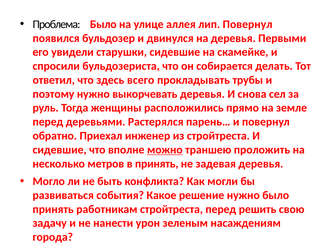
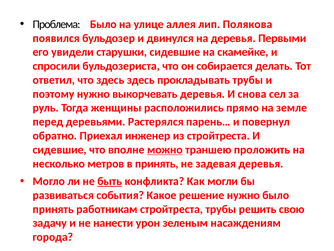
лип Повернул: Повернул -> Полякова (248, 24)
здесь всего: всего -> здесь (141, 80)
быть underline: none -> present (110, 181)
стройтреста перед: перед -> трубы (221, 209)
